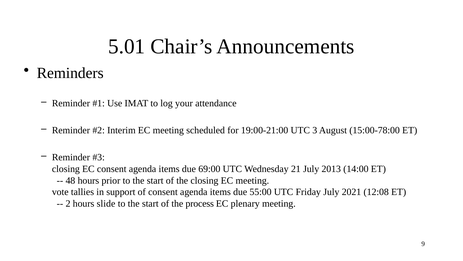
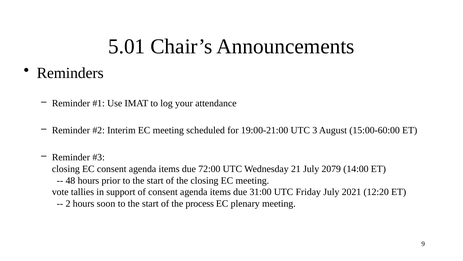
15:00-78:00: 15:00-78:00 -> 15:00-60:00 (375, 130)
69:00: 69:00 -> 72:00 (209, 169)
2013: 2013 -> 2079 (331, 169)
55:00: 55:00 -> 31:00 (261, 192)
12:08: 12:08 -> 12:20 (376, 192)
slide: slide -> soon (106, 203)
